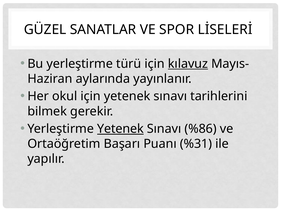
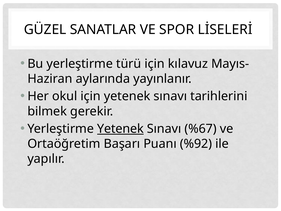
kılavuz underline: present -> none (188, 64)
%86: %86 -> %67 (201, 129)
%31: %31 -> %92 (196, 144)
